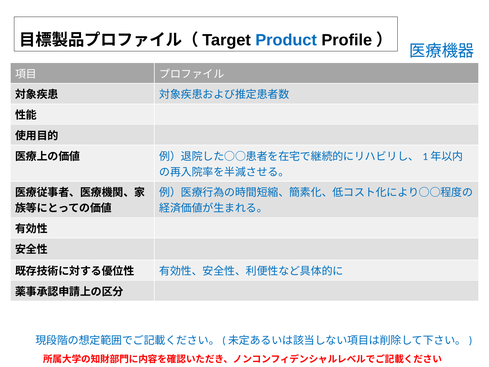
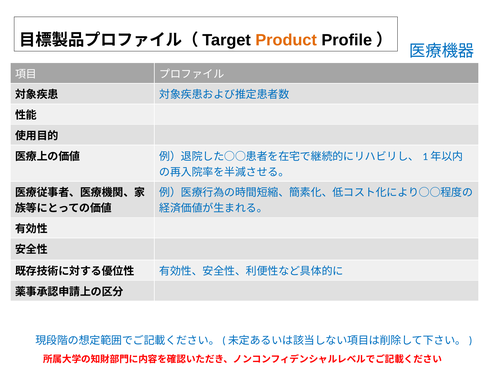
Product colour: blue -> orange (286, 40)
